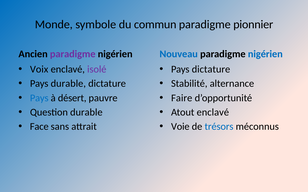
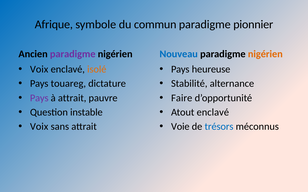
Monde: Monde -> Afrique (54, 25)
nigérien colour: blue -> orange (265, 54)
isolé colour: purple -> orange (97, 69)
Pays dictature: dictature -> heureuse (211, 69)
Pays durable: durable -> touareg (68, 84)
Pays colour: blue -> purple (39, 98)
à désert: désert -> attrait (72, 98)
Question durable: durable -> instable (86, 113)
Face: Face -> Voix (39, 127)
